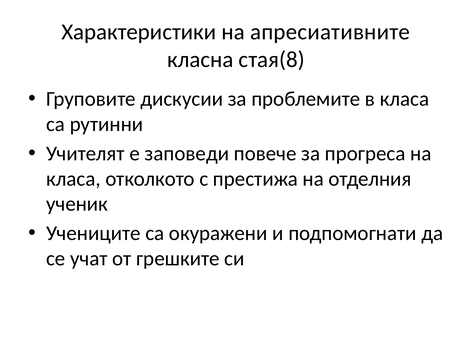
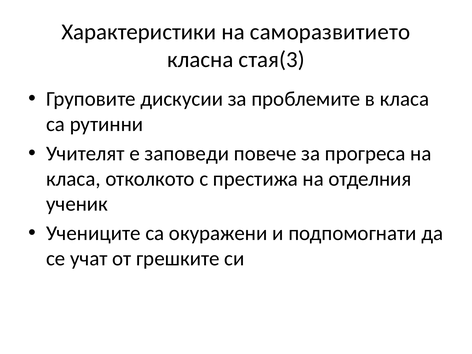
апресиативните: апресиативните -> саморазвитието (330, 32)
стая(8: стая(8 -> стая(3 (272, 59)
